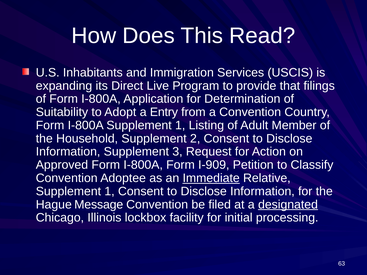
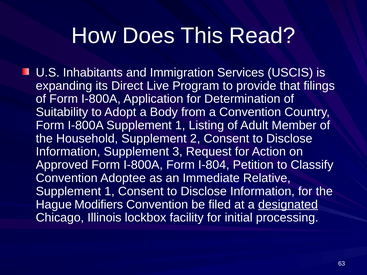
Entry: Entry -> Body (164, 112)
I-909: I-909 -> I-804 (214, 165)
Immediate underline: present -> none (211, 178)
Message: Message -> Modifiers (99, 205)
